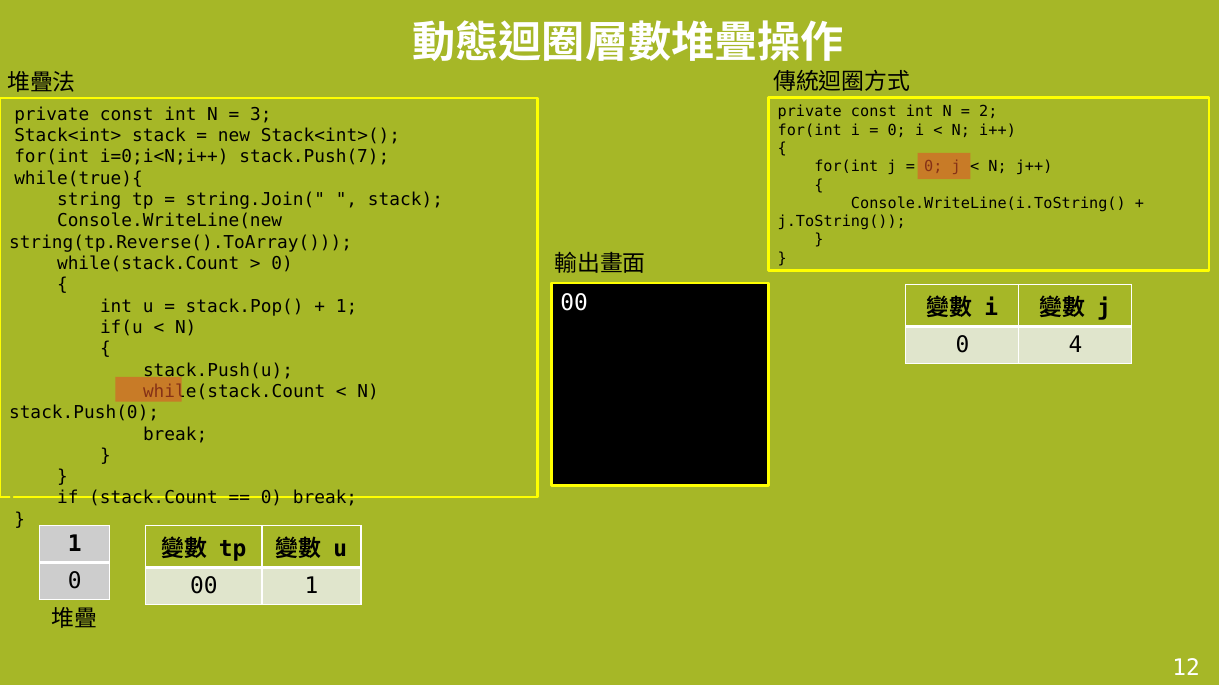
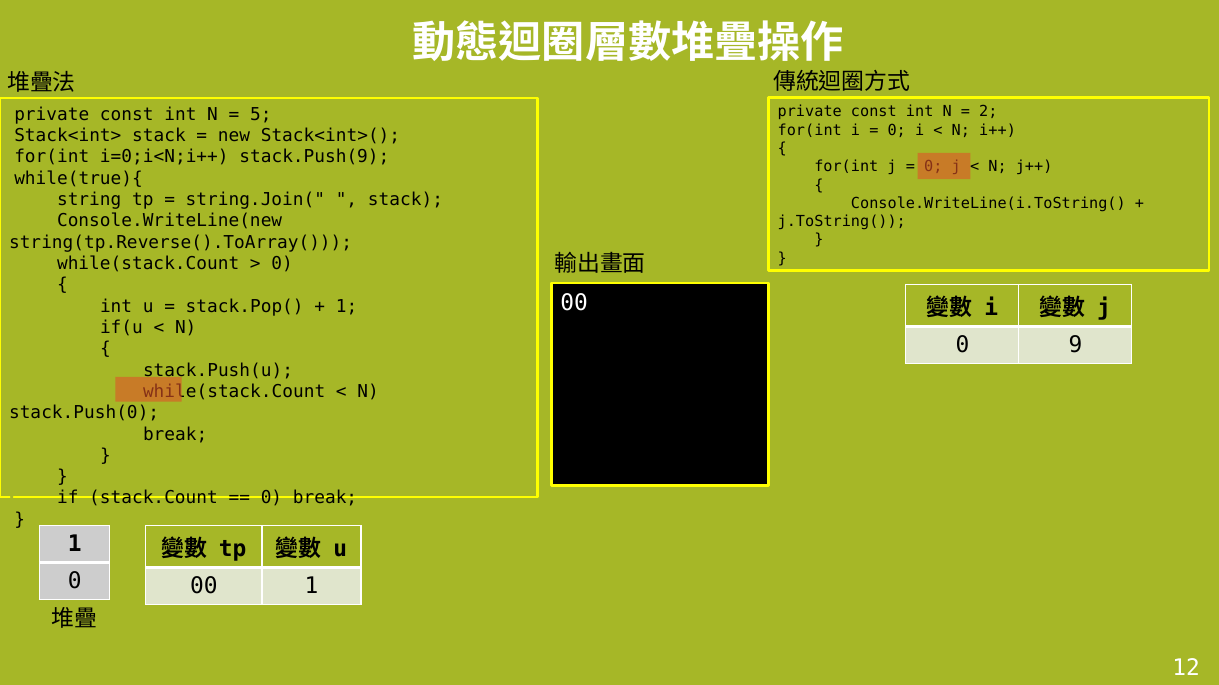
3: 3 -> 5 (261, 114)
stack.Push(7: stack.Push(7 -> stack.Push(9 (314, 157)
4: 4 -> 9 (1075, 345)
